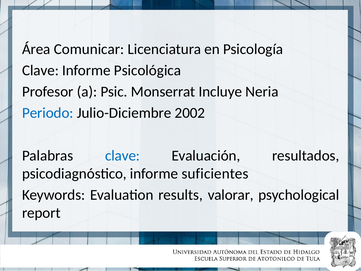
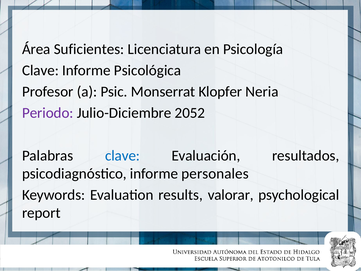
Comunicar: Comunicar -> Suficientes (89, 49)
Incluye: Incluye -> Klopfer (220, 92)
Periodo colour: blue -> purple (48, 113)
2002: 2002 -> 2052 (190, 113)
suficientes: suficientes -> personales (215, 173)
